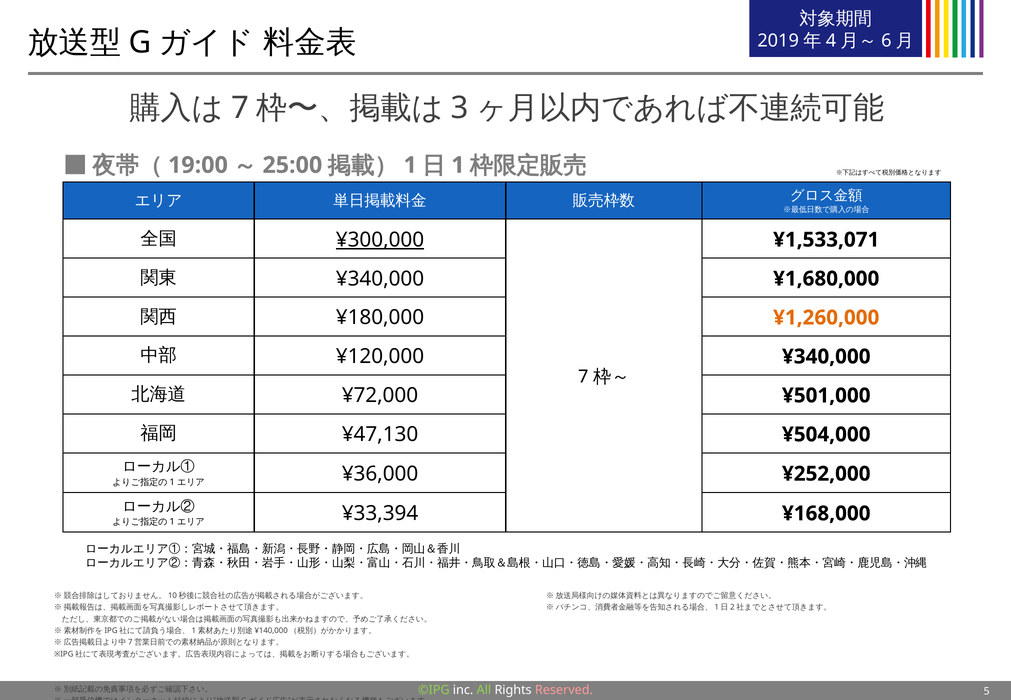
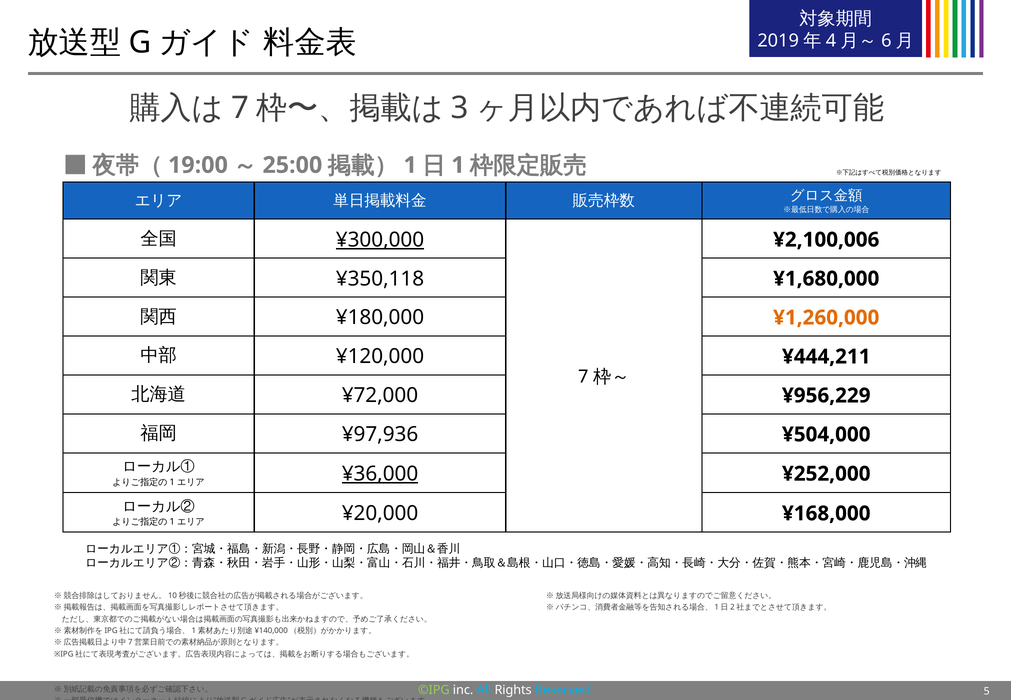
¥1,533,071: ¥1,533,071 -> ¥2,100,006 (826, 240)
¥340,000: ¥340,000 -> ¥350,118 (380, 279)
¥120,000 ¥340,000: ¥340,000 -> ¥444,211 (826, 357)
¥501,000: ¥501,000 -> ¥956,229 (826, 396)
¥47,130: ¥47,130 -> ¥97,936 (380, 434)
¥36,000 underline: none -> present (380, 474)
¥33,394: ¥33,394 -> ¥20,000 (380, 513)
All colour: light green -> light blue (484, 690)
Reserved colour: pink -> light blue (564, 690)
